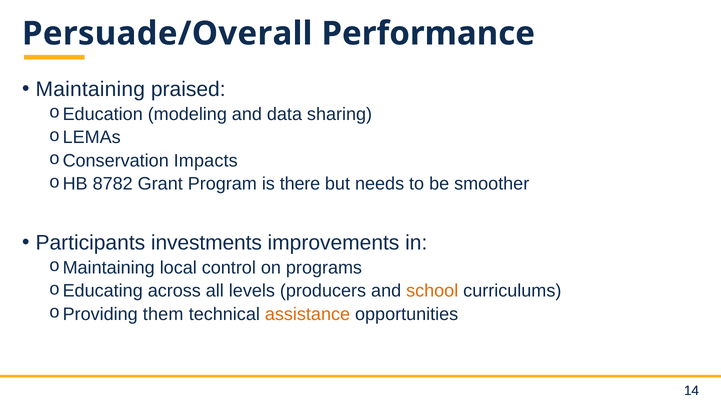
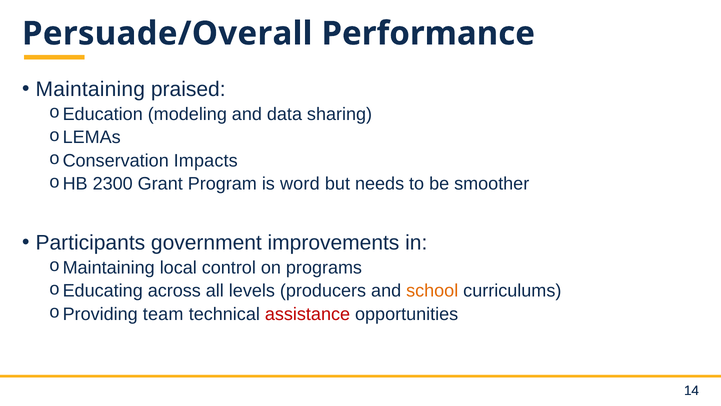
8782: 8782 -> 2300 (113, 184)
there: there -> word (300, 184)
investments: investments -> government (206, 242)
them: them -> team (163, 314)
assistance colour: orange -> red (307, 314)
